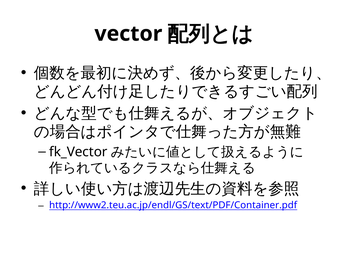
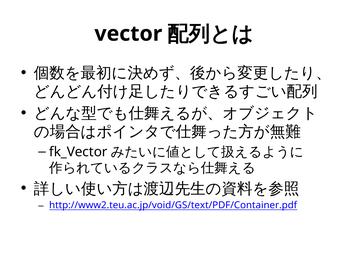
http://www2.teu.ac.jp/endl/GS/text/PDF/Container.pdf: http://www2.teu.ac.jp/endl/GS/text/PDF/Container.pdf -> http://www2.teu.ac.jp/void/GS/text/PDF/Container.pdf (173, 205)
